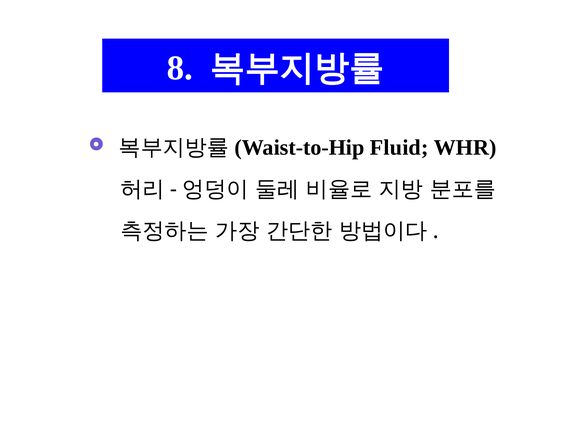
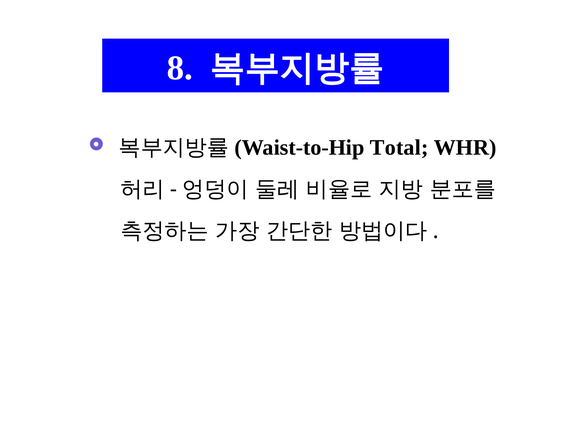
Fluid: Fluid -> Total (399, 148)
